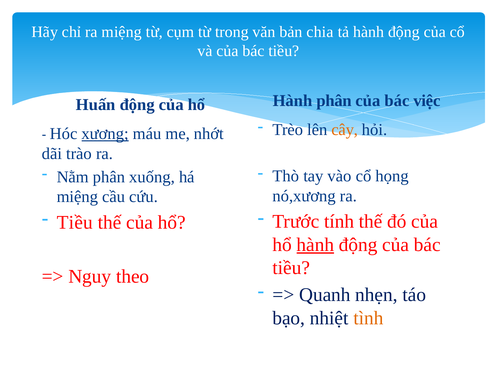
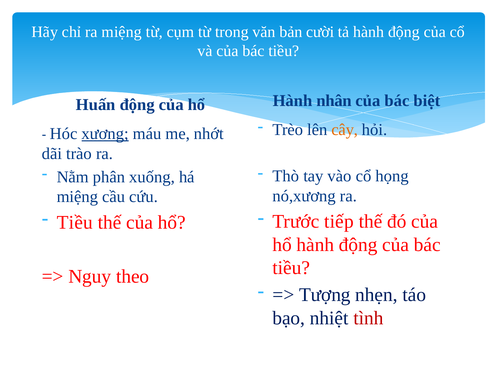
chia: chia -> cười (320, 32)
Hành phân: phân -> nhân (334, 101)
việc: việc -> biệt (427, 101)
tính: tính -> tiếp (339, 221)
hành underline: present -> none (315, 245)
Quanh: Quanh -> Tượng (325, 295)
tình colour: orange -> red (368, 318)
